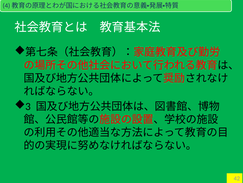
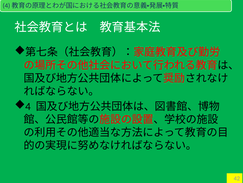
3: 3 -> 4 (28, 106)
